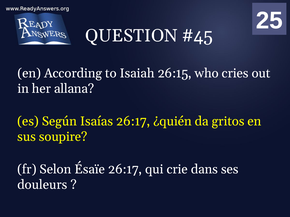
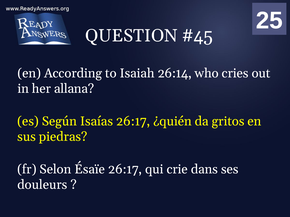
26:15: 26:15 -> 26:14 (175, 73)
soupire: soupire -> piedras (63, 137)
